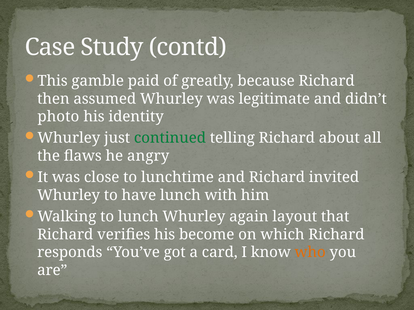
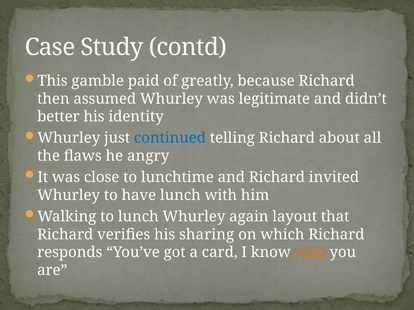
photo: photo -> better (58, 117)
continued colour: green -> blue (170, 138)
become: become -> sharing (207, 235)
